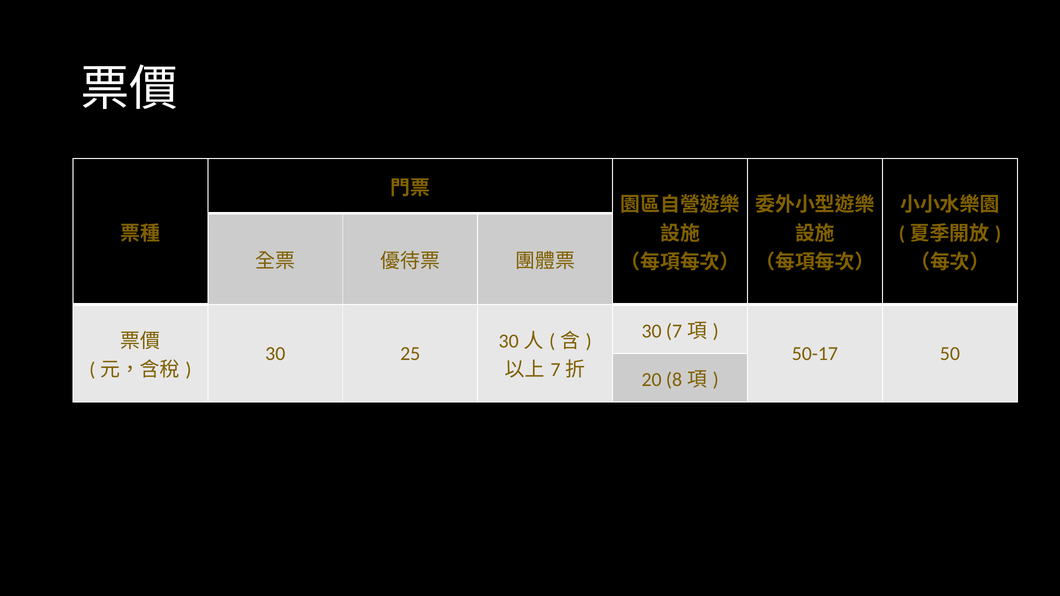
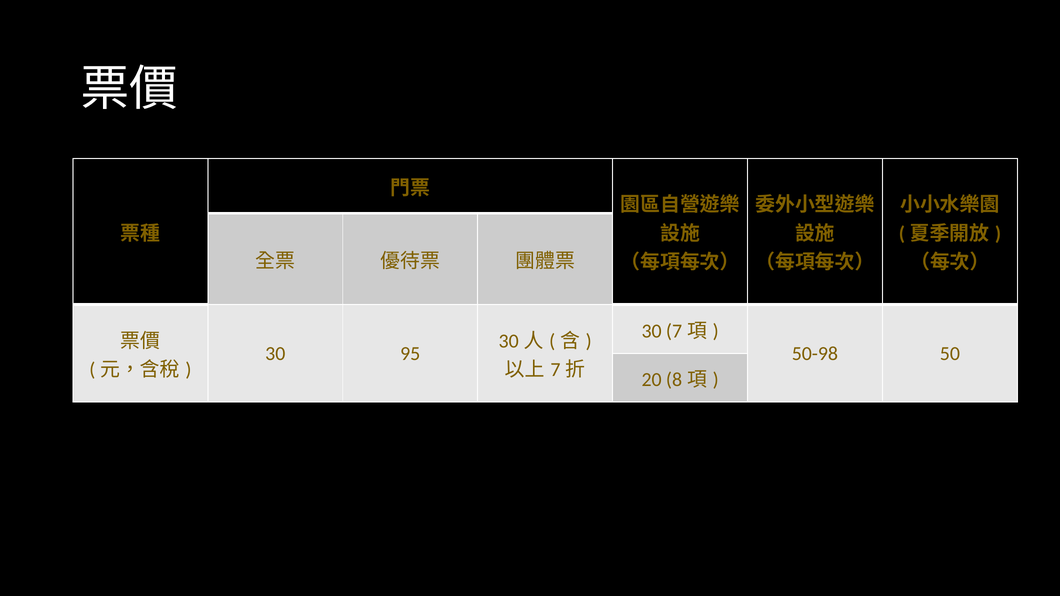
25: 25 -> 95 (410, 354)
50-17: 50-17 -> 50-98 (815, 354)
